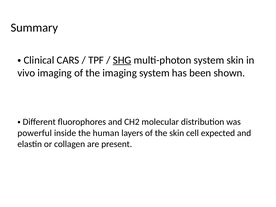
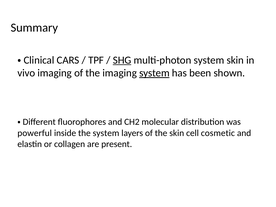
system underline: none -> present (154, 73)
the human: human -> system (106, 133)
expected: expected -> cosmetic (218, 133)
